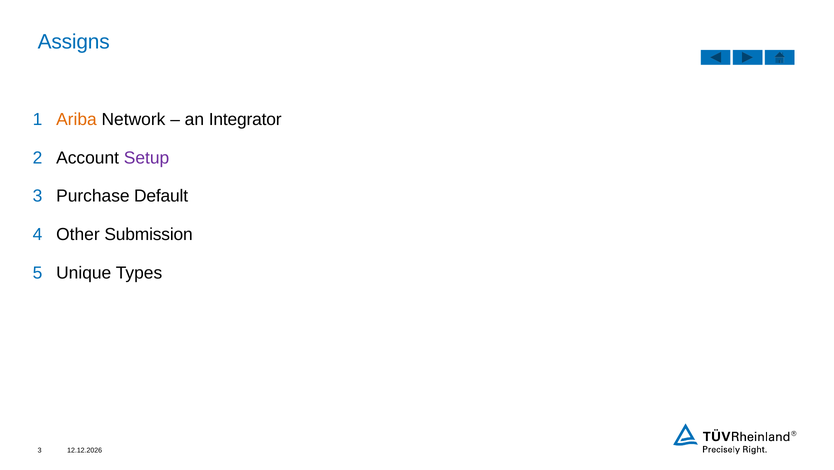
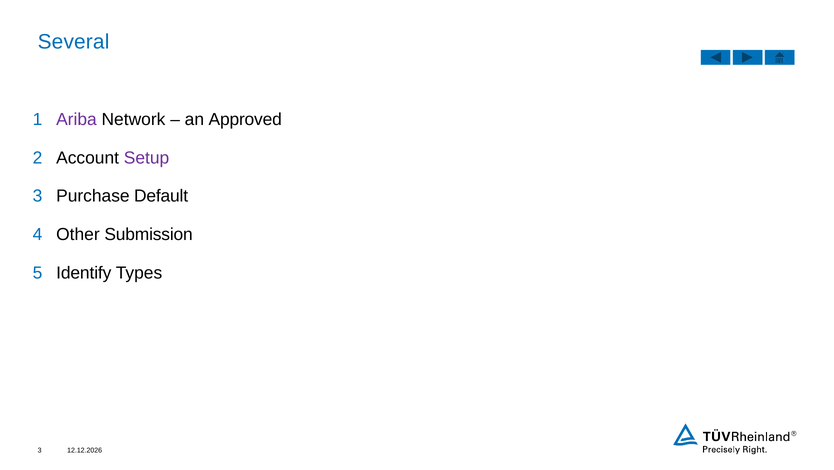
Assigns: Assigns -> Several (74, 42)
Ariba colour: orange -> purple (76, 120)
Integrator: Integrator -> Approved (245, 120)
Unique: Unique -> Identify (84, 272)
